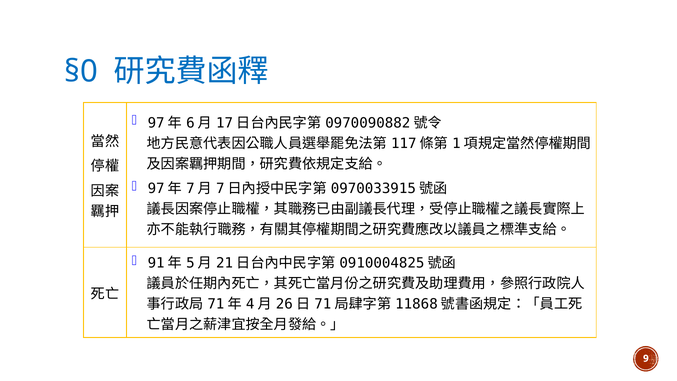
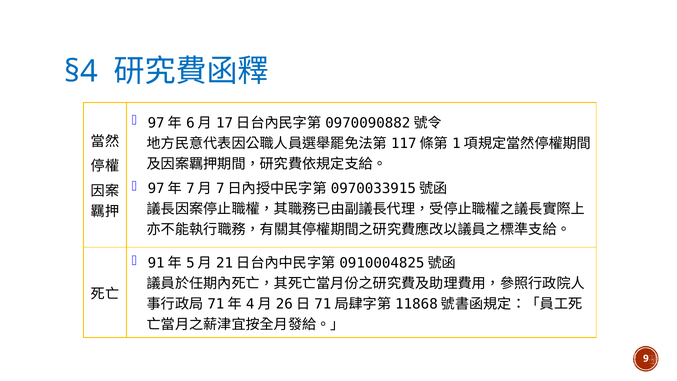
§0: §0 -> §4 (81, 71)
